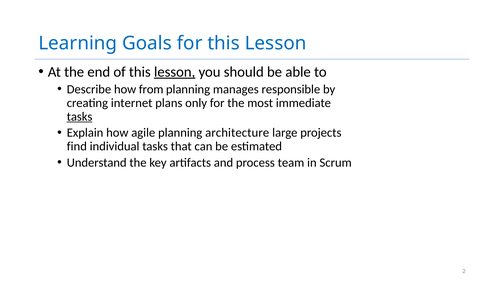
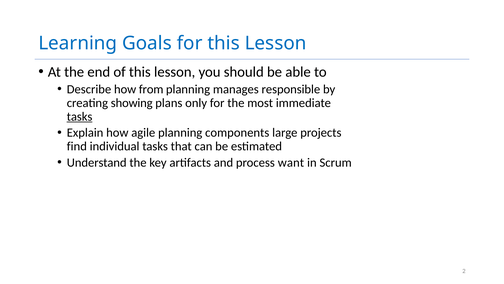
lesson underline: present -> none (175, 72)
internet: internet -> showing (132, 103)
architecture: architecture -> components (237, 133)
team: team -> want (291, 162)
